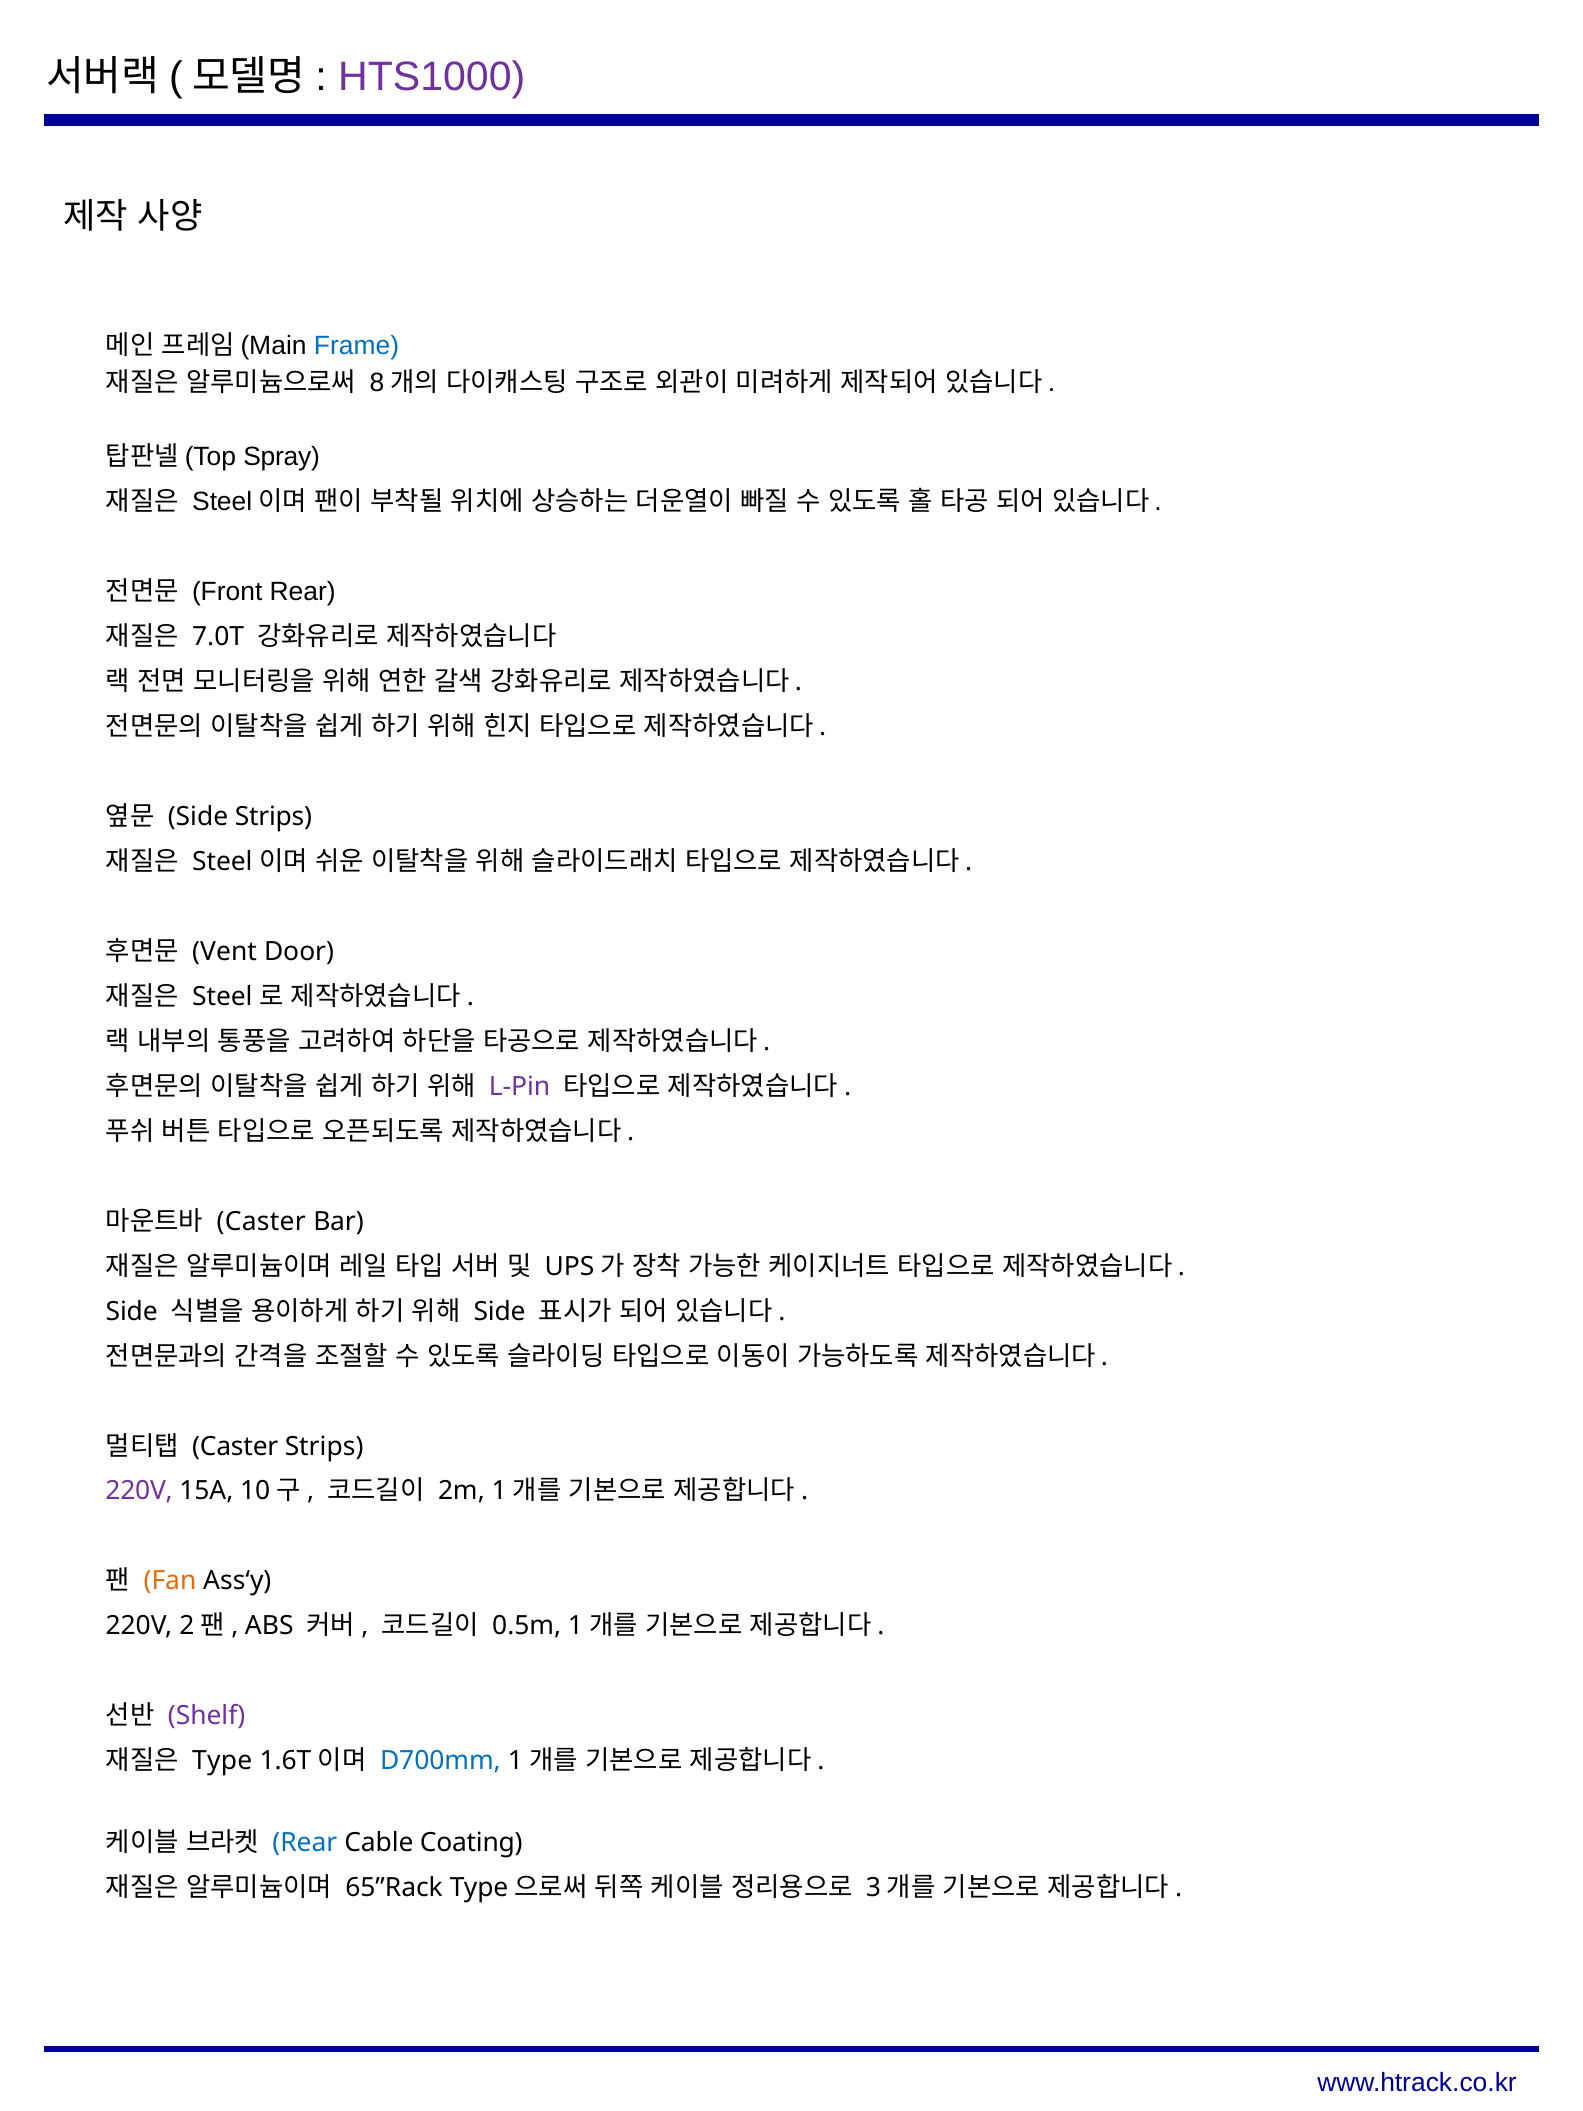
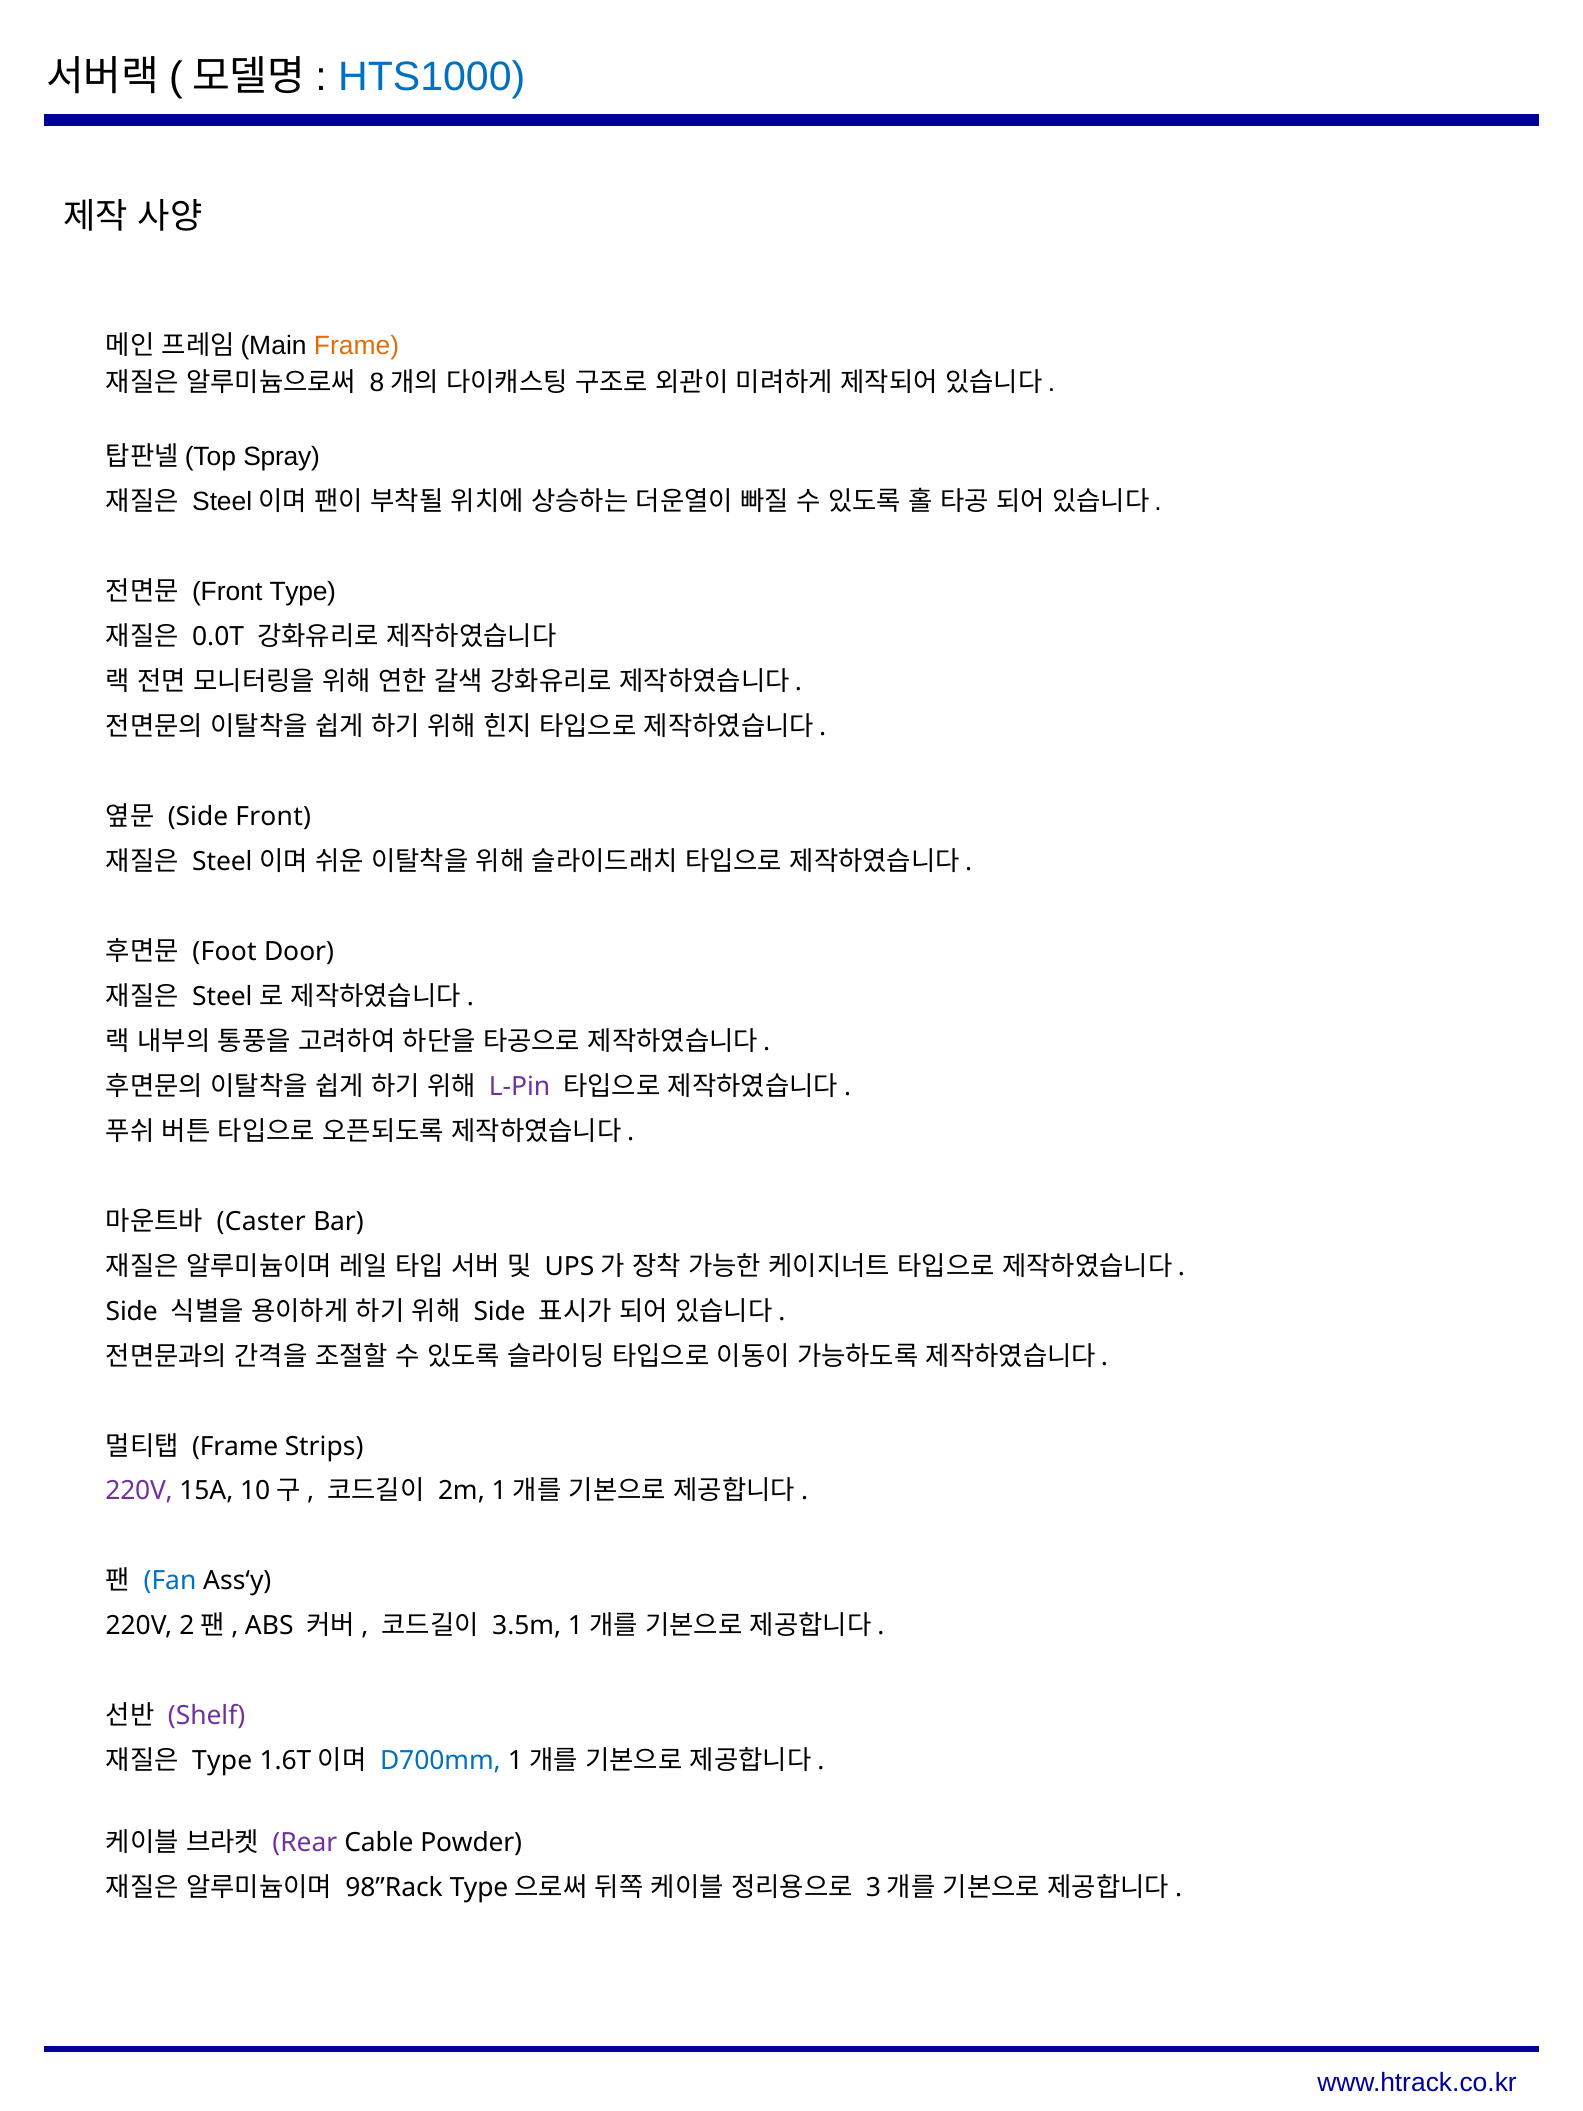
HTS1000 colour: purple -> blue (432, 77)
Frame colour: blue -> orange (357, 346)
Front Rear: Rear -> Type (303, 592)
7.0T: 7.0T -> 0.0T (218, 637)
Side Strips: Strips -> Front (273, 817)
Vent: Vent -> Foot (224, 952)
Caster: Caster -> Frame (235, 1446)
Fan colour: orange -> blue (170, 1581)
0.5m: 0.5m -> 3.5m (527, 1626)
Rear colour: blue -> purple (305, 1843)
Coating: Coating -> Powder (471, 1843)
65”Rack: 65”Rack -> 98”Rack (394, 1888)
